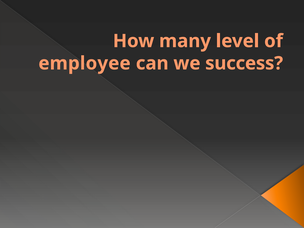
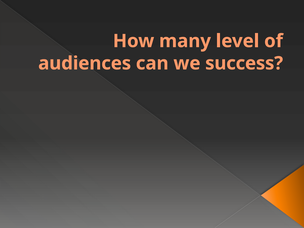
employee: employee -> audiences (85, 63)
